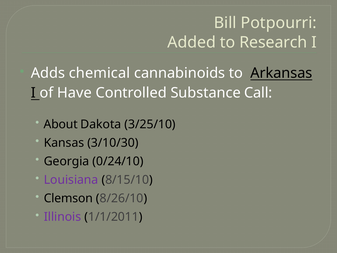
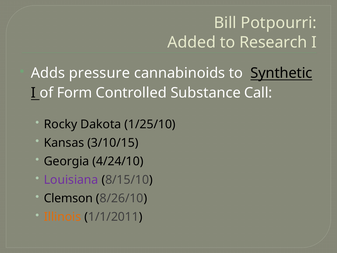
chemical: chemical -> pressure (99, 73)
Arkansas: Arkansas -> Synthetic (281, 73)
Have: Have -> Form (75, 93)
About: About -> Rocky (61, 124)
3/25/10: 3/25/10 -> 1/25/10 (150, 124)
3/10/30: 3/10/30 -> 3/10/15 (113, 143)
0/24/10: 0/24/10 -> 4/24/10 (118, 161)
Illinois colour: purple -> orange (62, 217)
